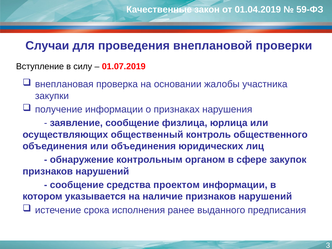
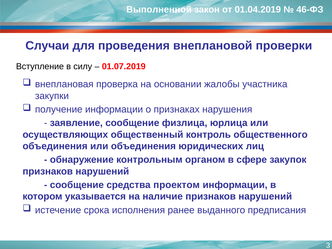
Качественные: Качественные -> Выполненной (159, 10)
59-ФЗ: 59-ФЗ -> 46-ФЗ (310, 10)
